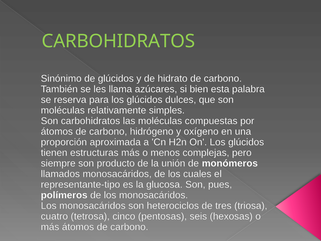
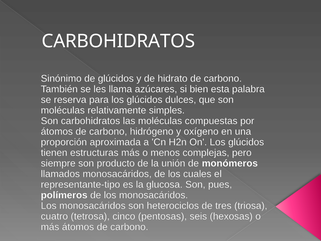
CARBOHIDRATOS colour: light green -> white (118, 41)
